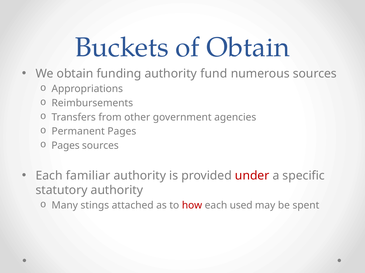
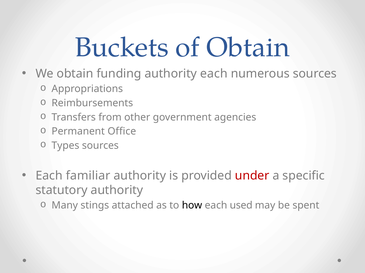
authority fund: fund -> each (214, 74)
Permanent Pages: Pages -> Office (122, 132)
Pages: Pages -> Types (65, 146)
how colour: red -> black (192, 206)
